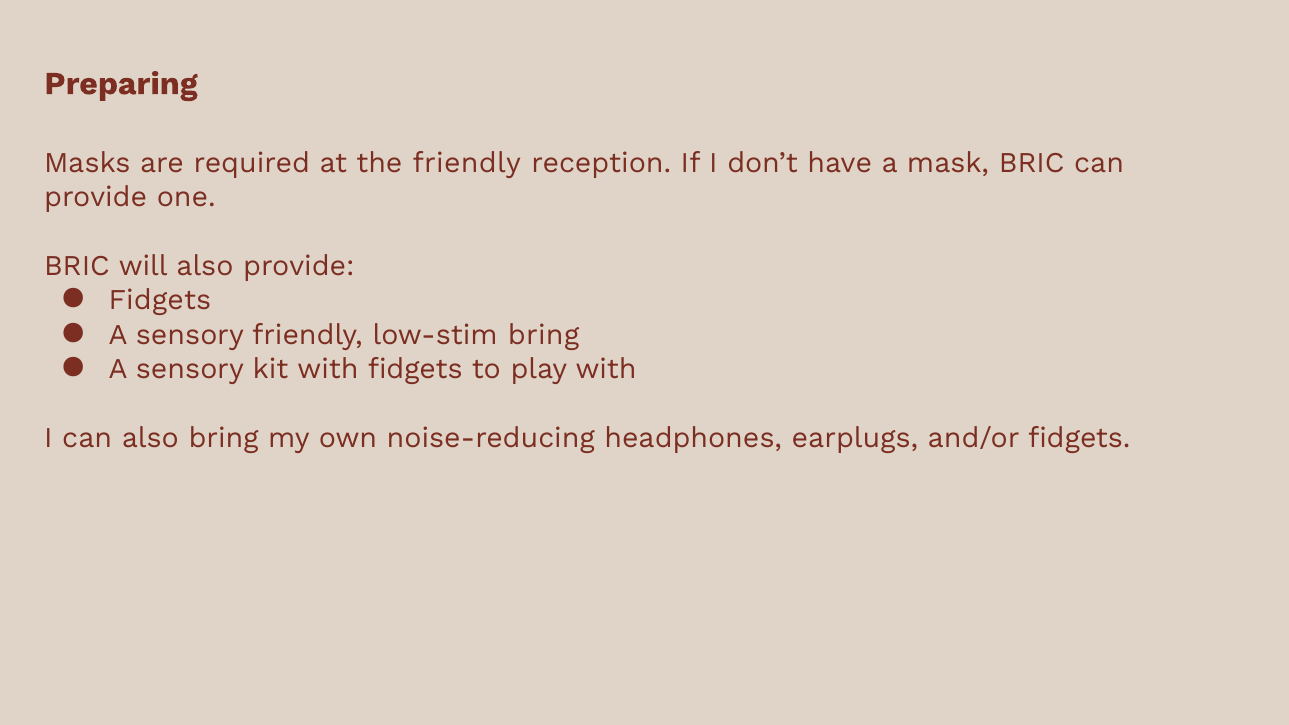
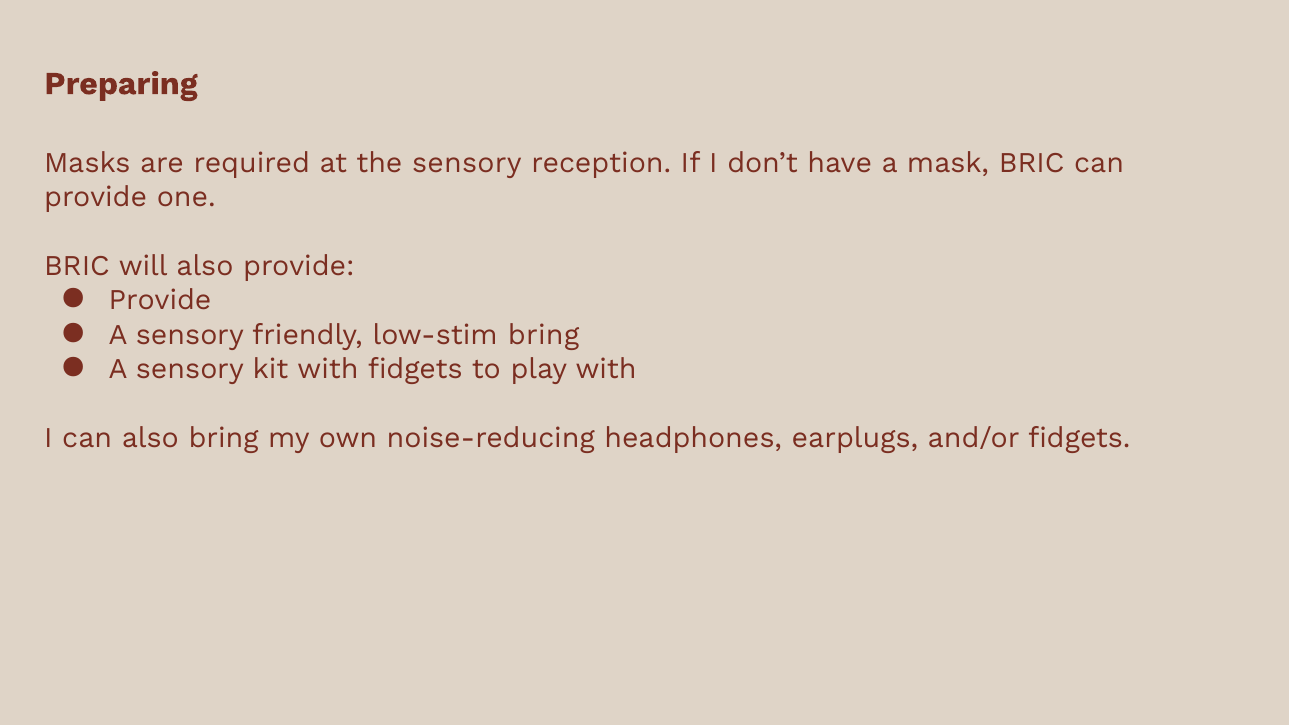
the friendly: friendly -> sensory (467, 163)
Fidgets: Fidgets -> Provide (160, 300)
